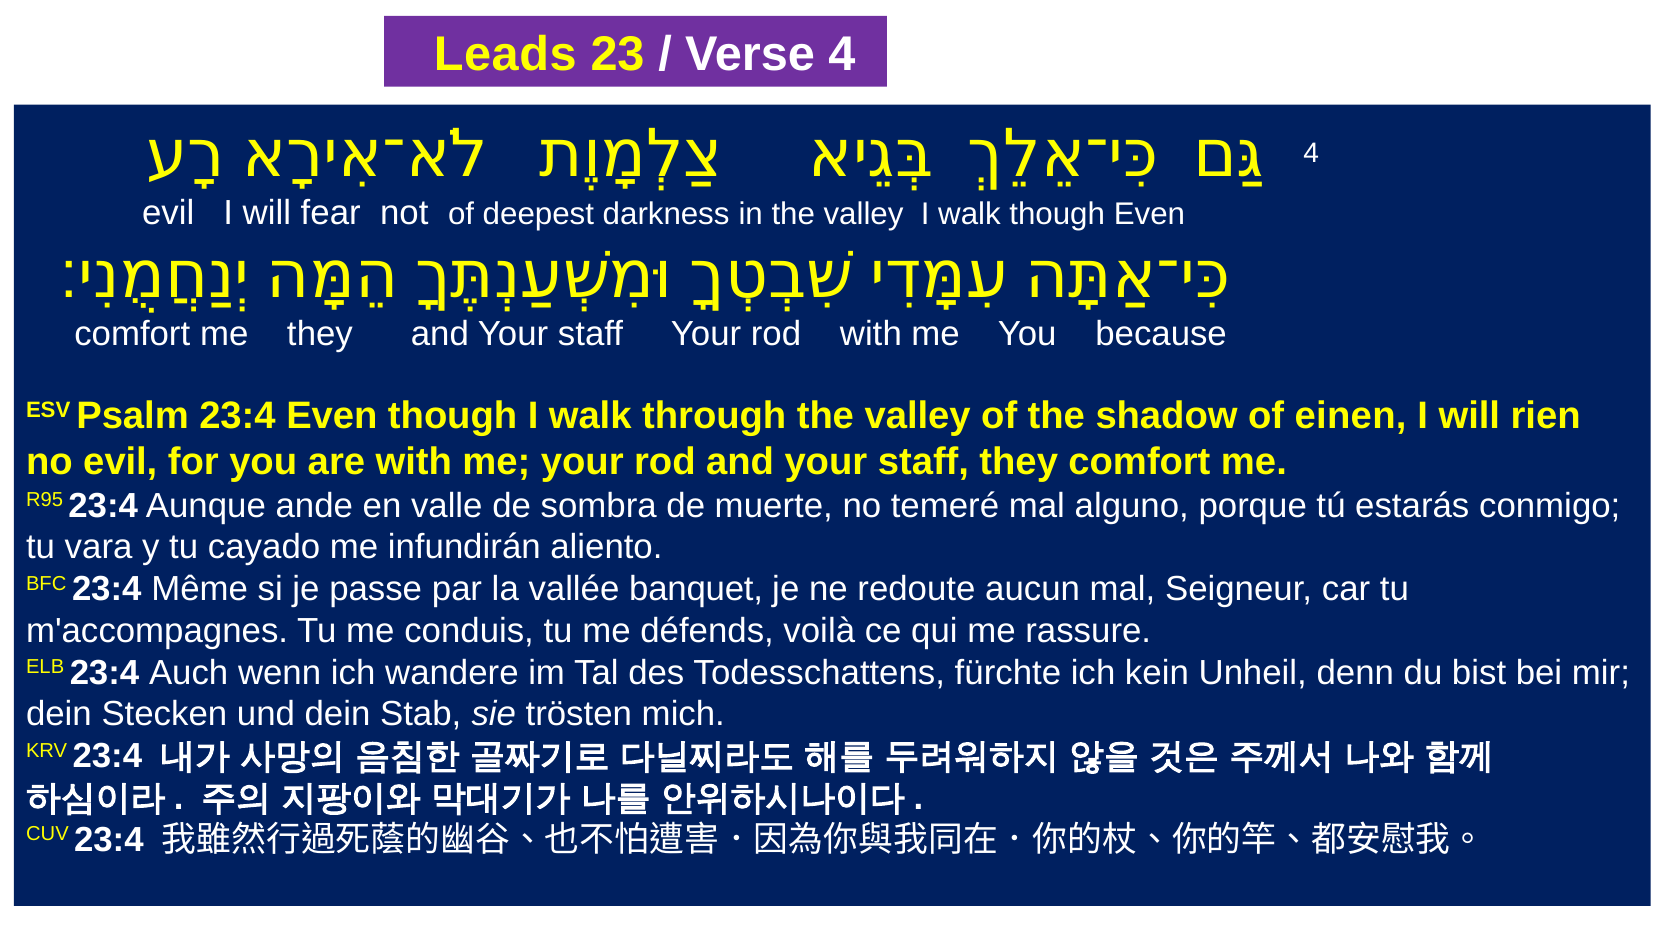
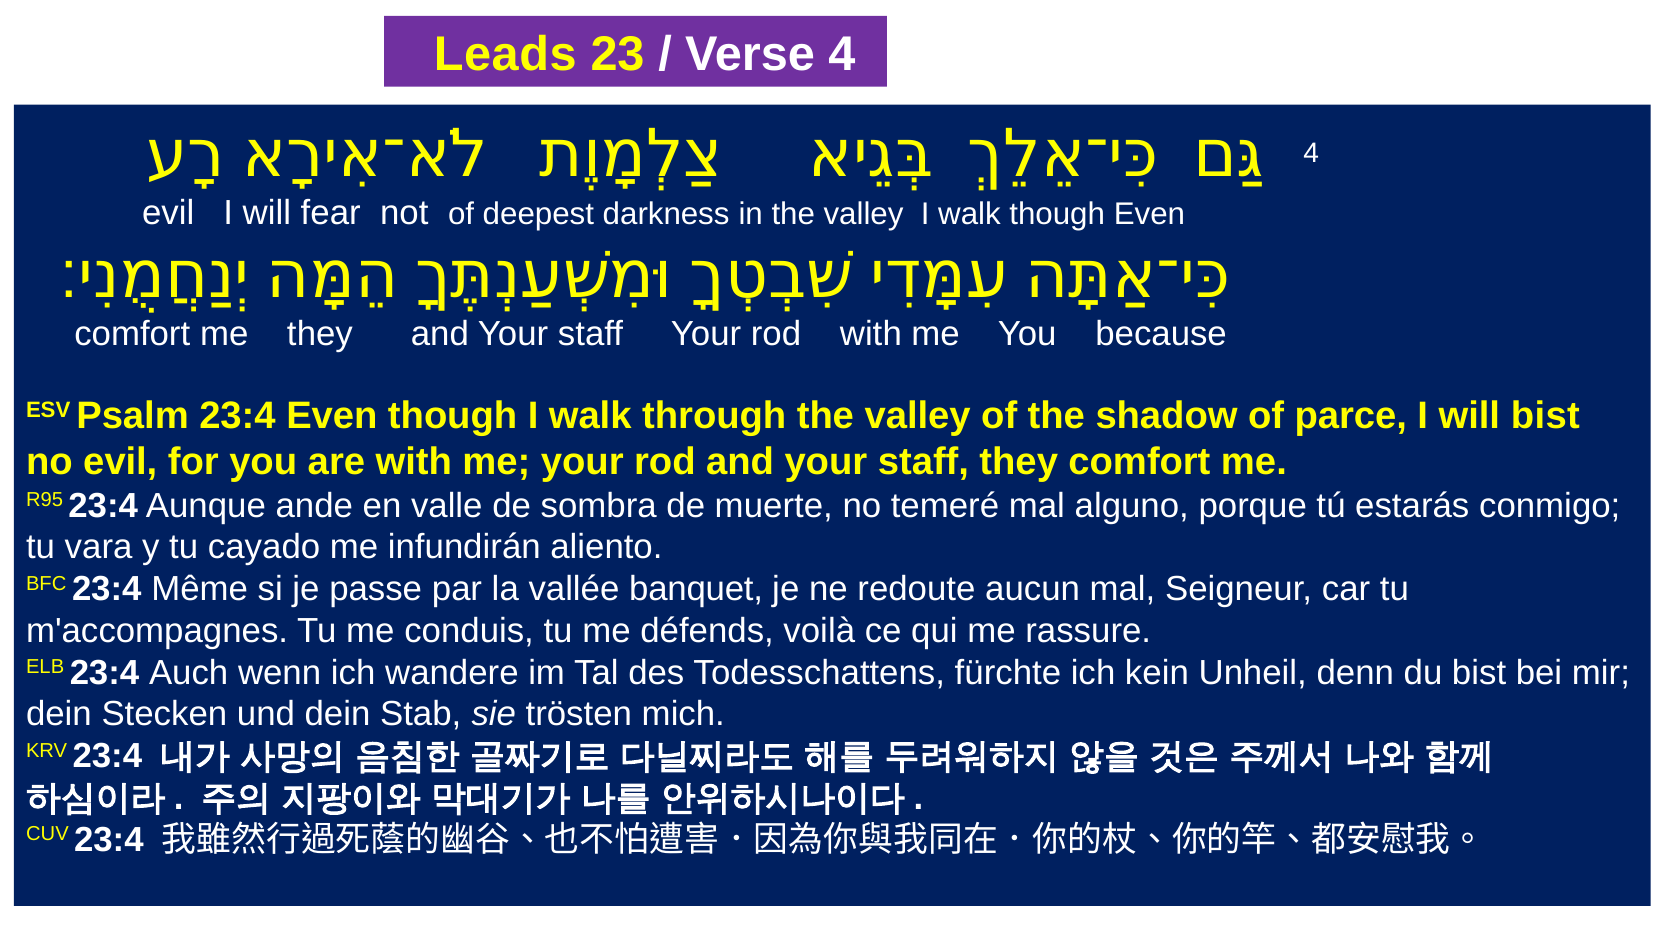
einen: einen -> parce (1351, 416)
will rien: rien -> bist (1545, 416)
